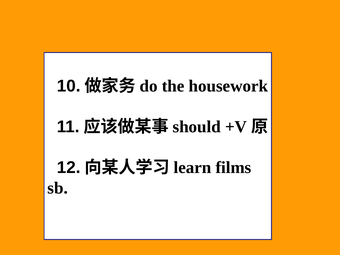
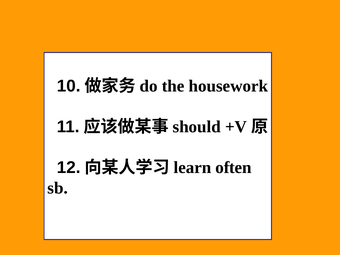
films: films -> often (233, 168)
